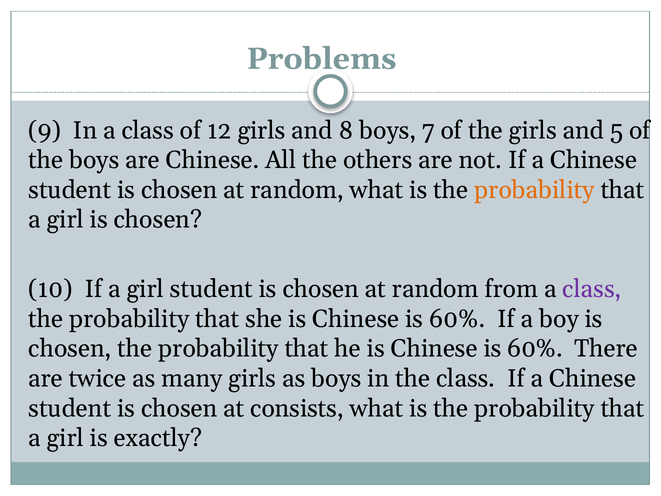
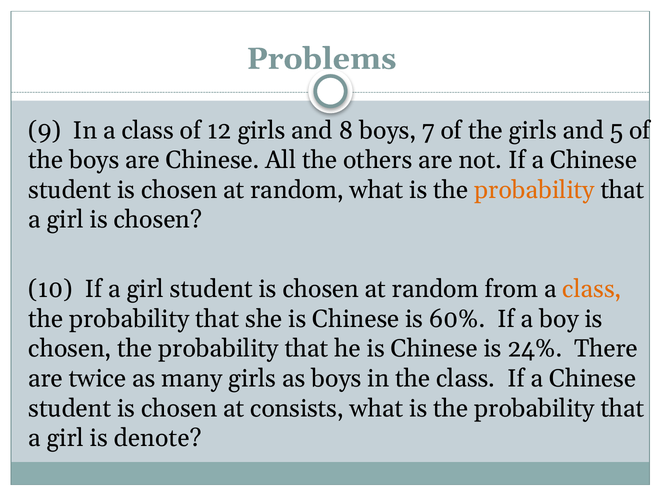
class colour: purple -> orange (592, 289)
60%: 60% -> 24% (535, 349)
exactly: exactly -> denote (158, 438)
